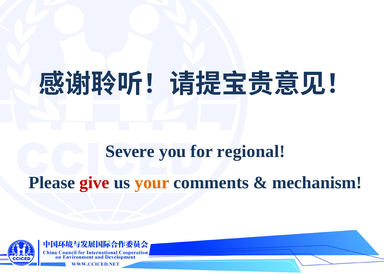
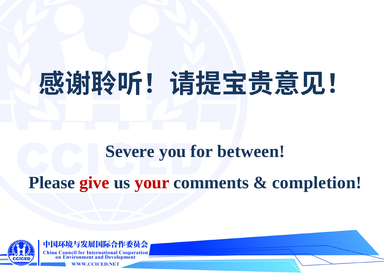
regional: regional -> between (251, 152)
your colour: orange -> red (152, 183)
mechanism: mechanism -> completion (317, 183)
